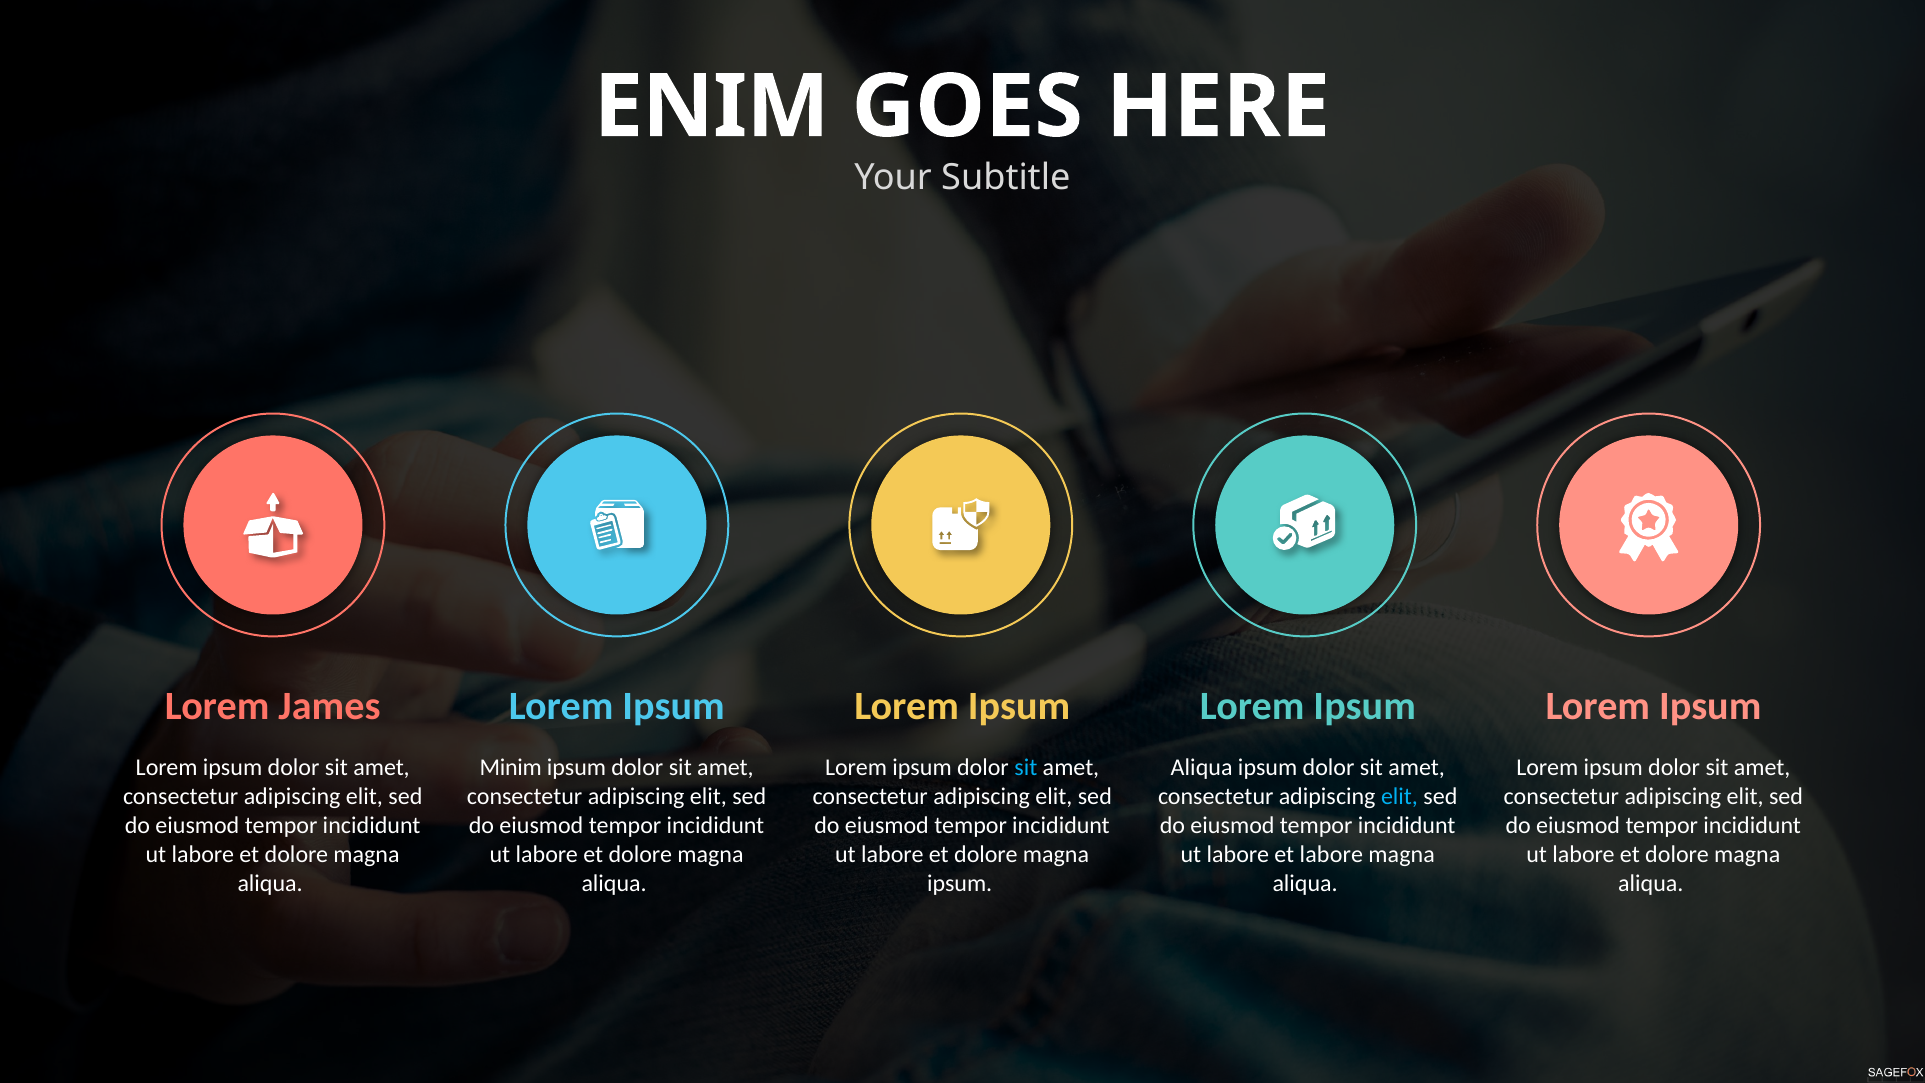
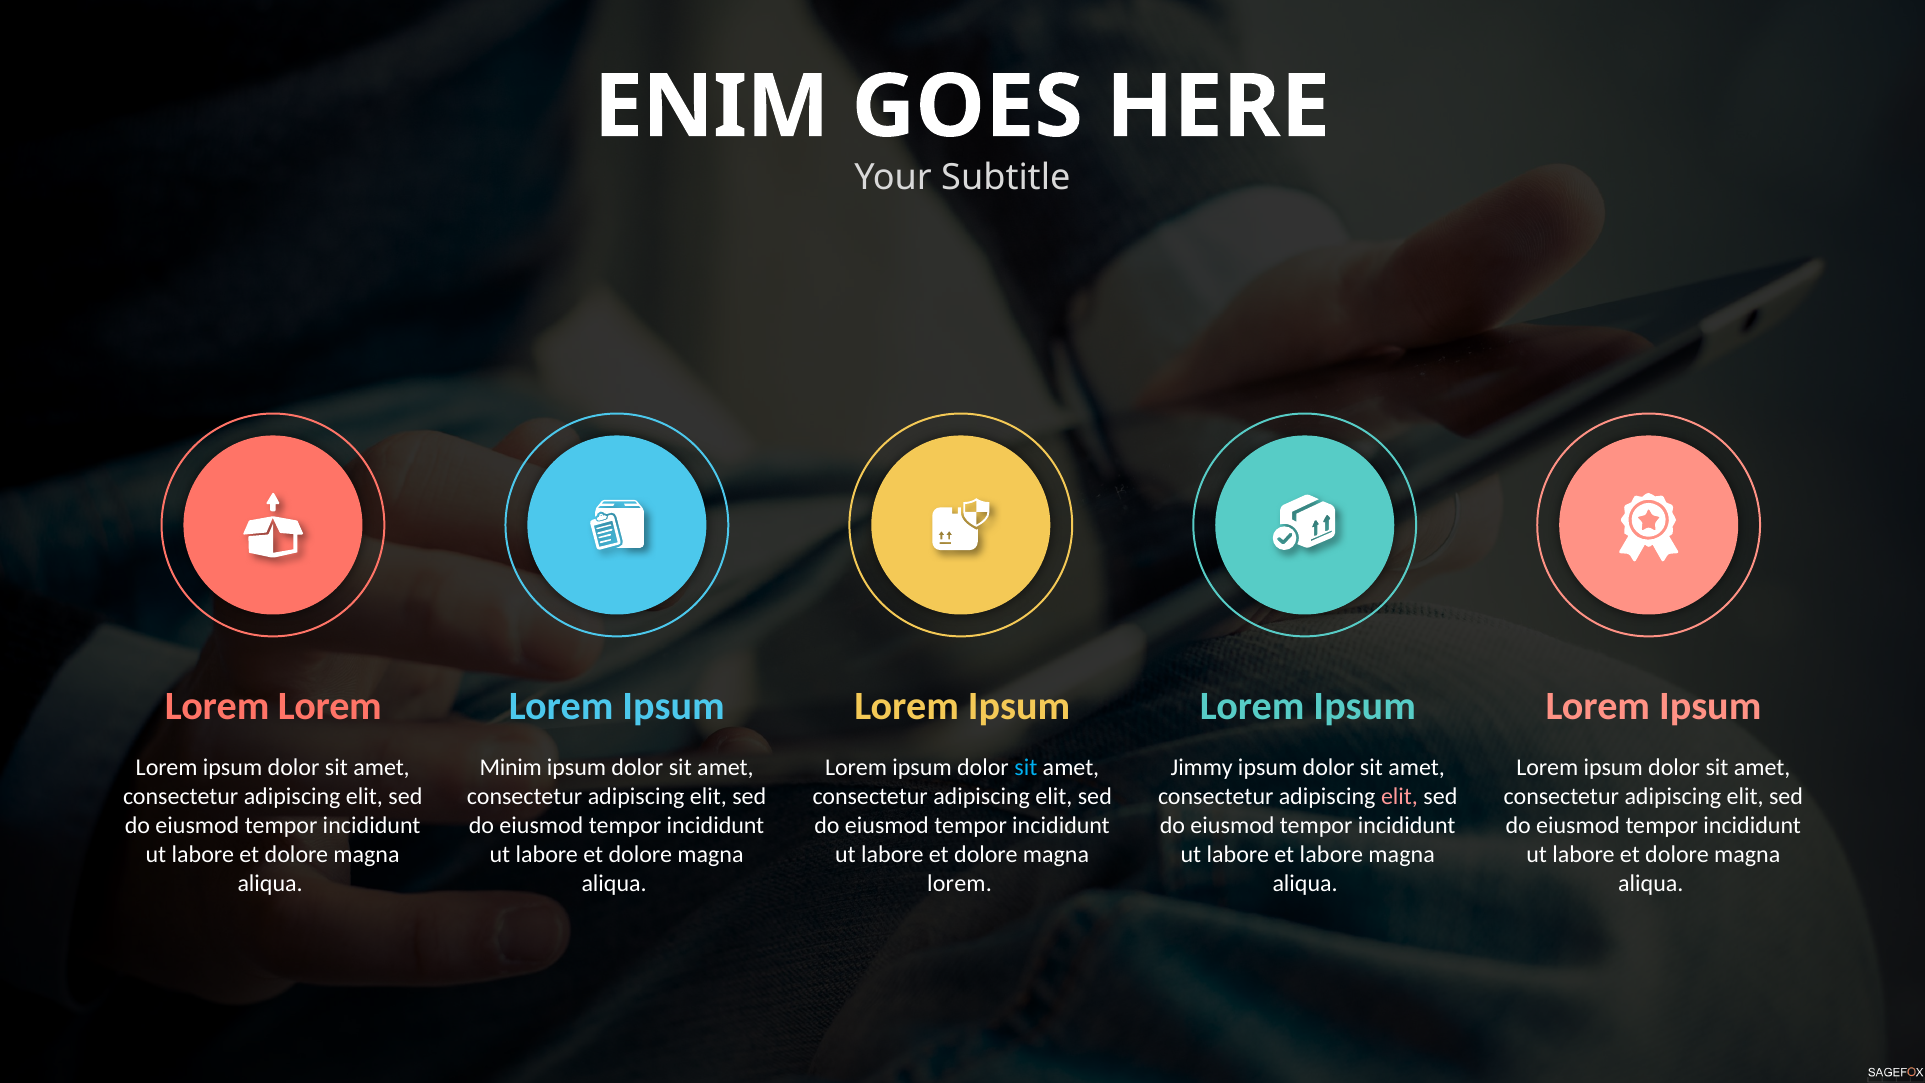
James: James -> Lorem (330, 706)
Aliqua: Aliqua -> Jimmy (1202, 767)
elit colour: light blue -> pink (1399, 796)
ipsum: ipsum -> lorem (960, 883)
